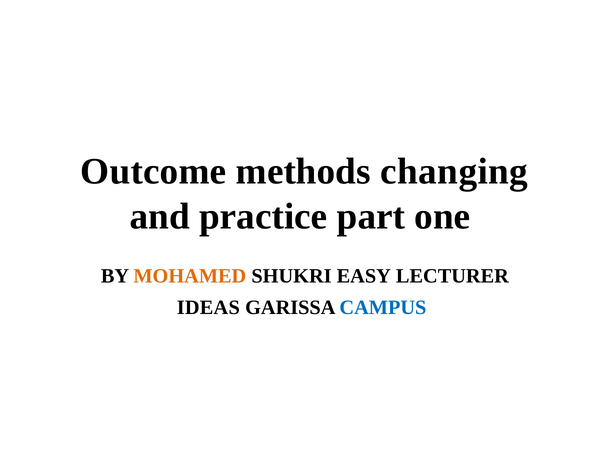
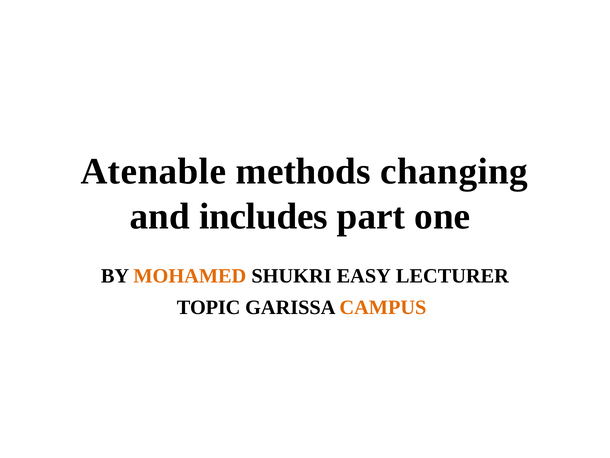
Outcome: Outcome -> Atenable (153, 171)
practice: practice -> includes (263, 216)
IDEAS: IDEAS -> TOPIC (209, 307)
CAMPUS colour: blue -> orange (383, 307)
